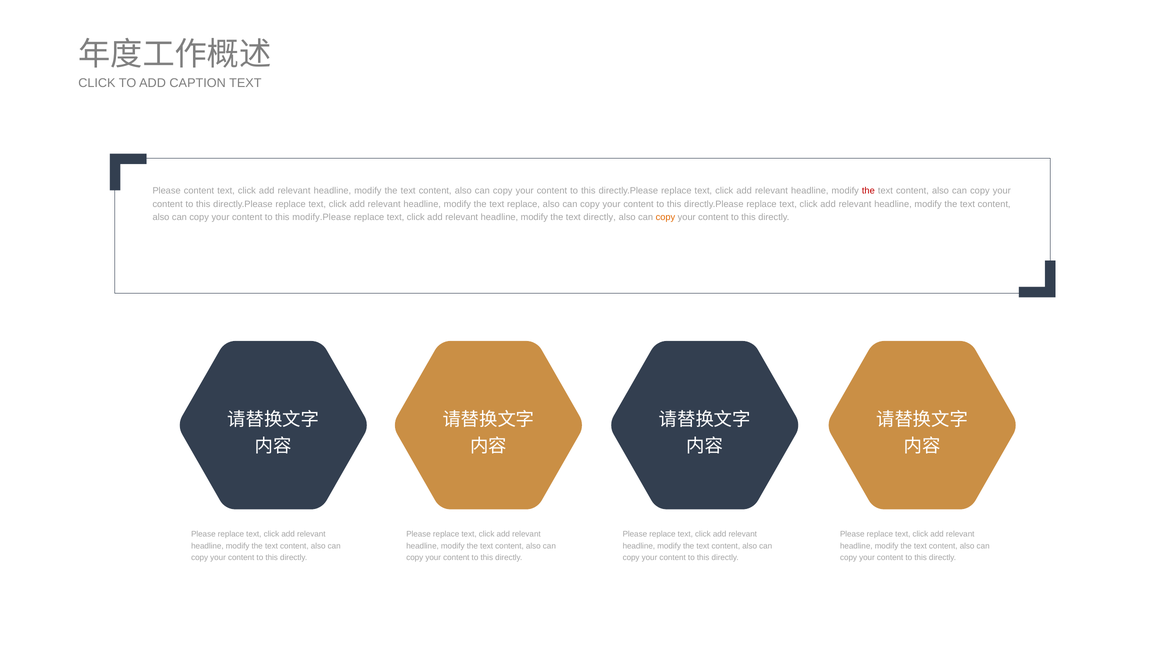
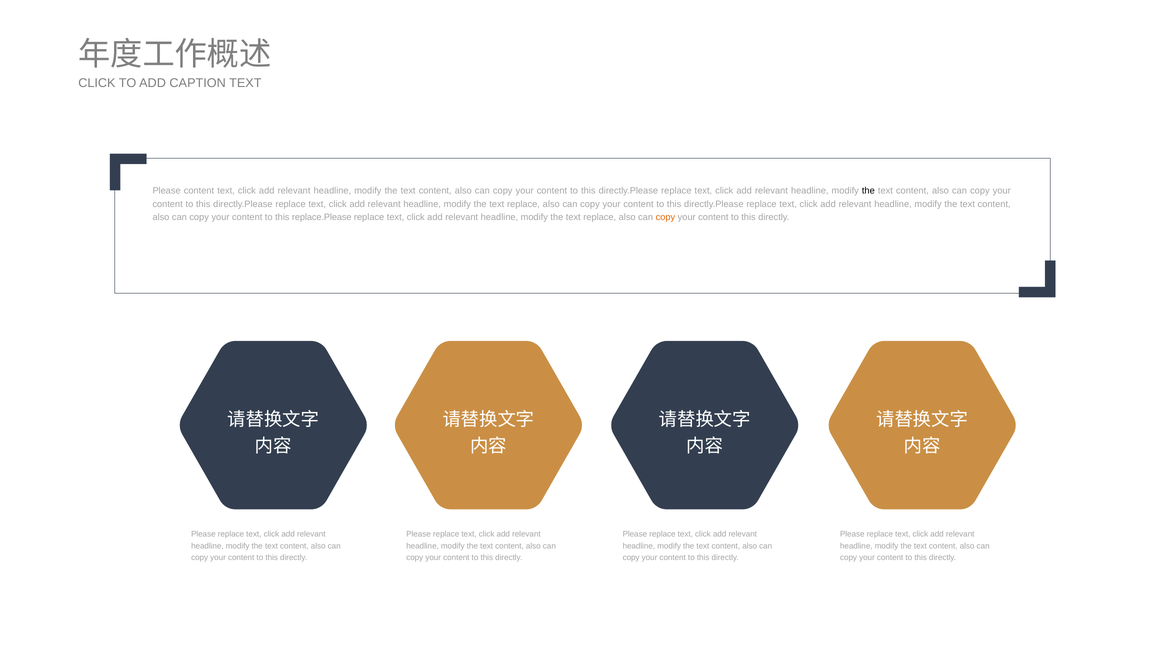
the colour: red -> black (868, 191)
modify.Please: modify.Please -> replace.Please (322, 217)
directly: directly -> replace (600, 217)
